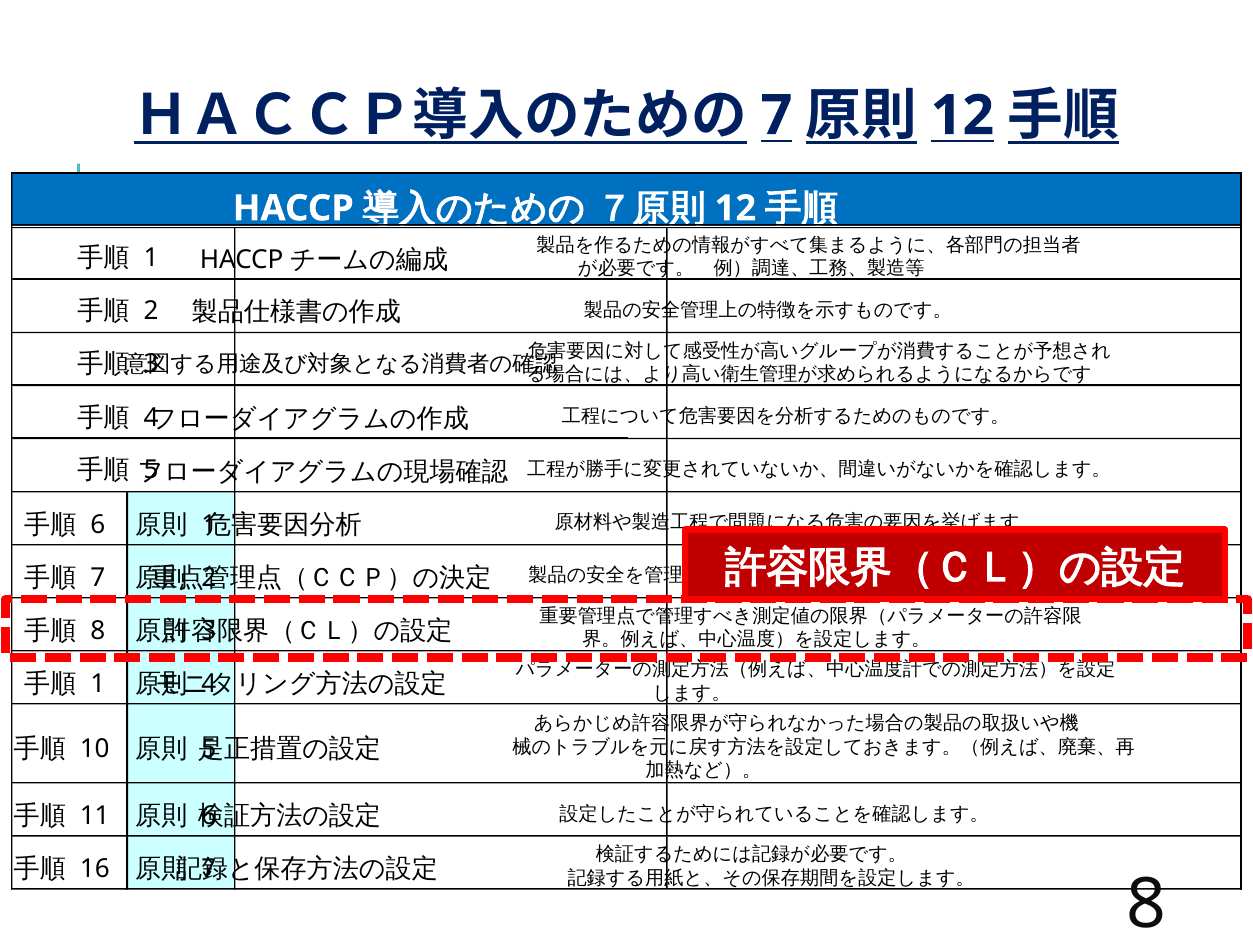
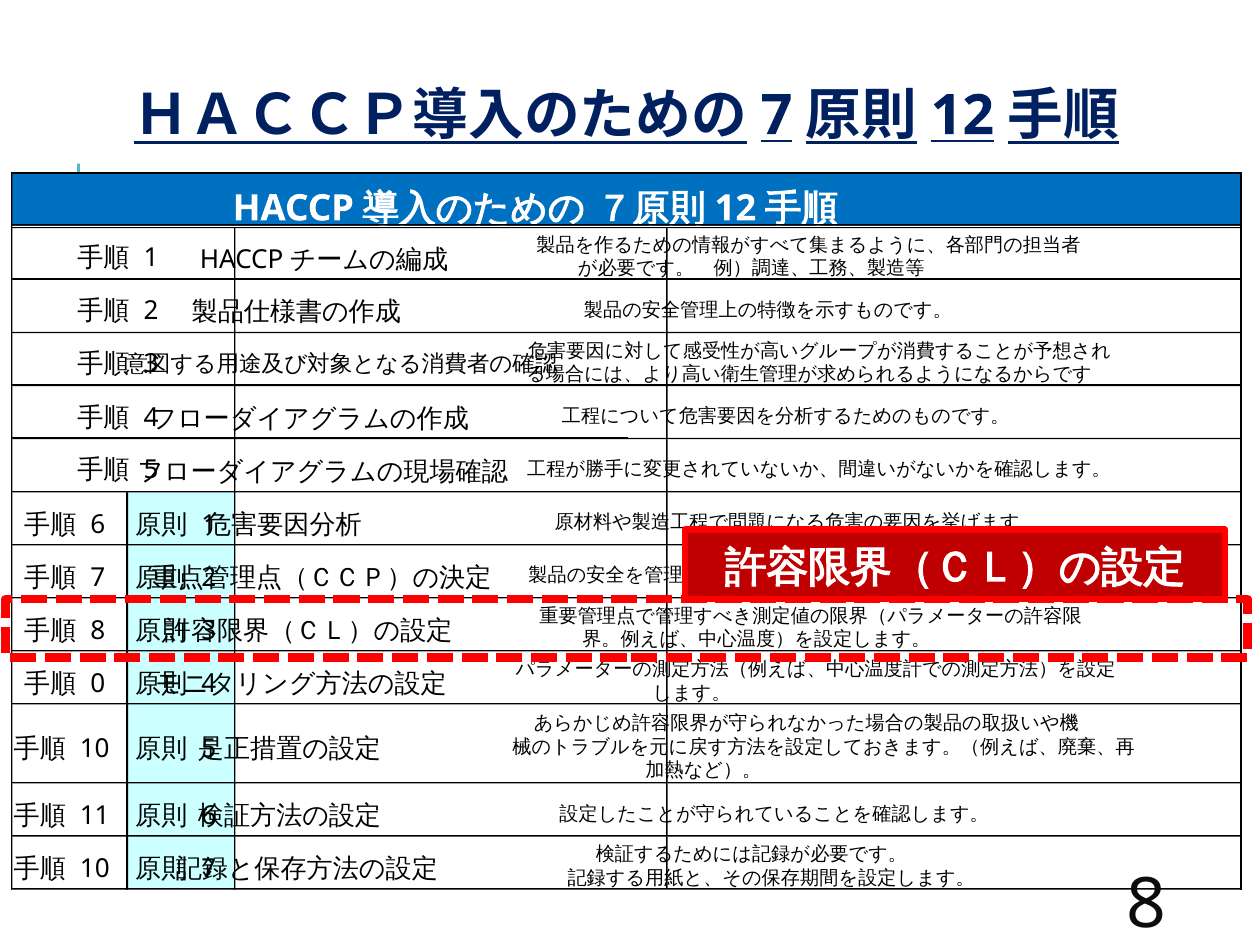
1: 1 -> 0 (98, 684)
16: 16 -> 10 (95, 869)
